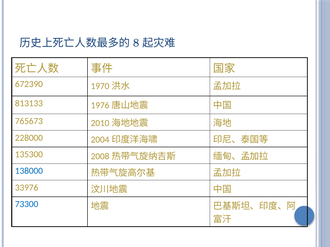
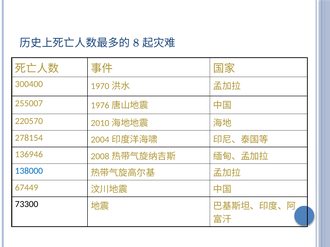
672390: 672390 -> 300400 (29, 84)
813133: 813133 -> 255007 (29, 104)
765673: 765673 -> 220570 (29, 121)
228000: 228000 -> 278154 (29, 138)
135300: 135300 -> 136946 (29, 155)
33976: 33976 -> 67449 (27, 188)
73300 colour: blue -> black (27, 205)
